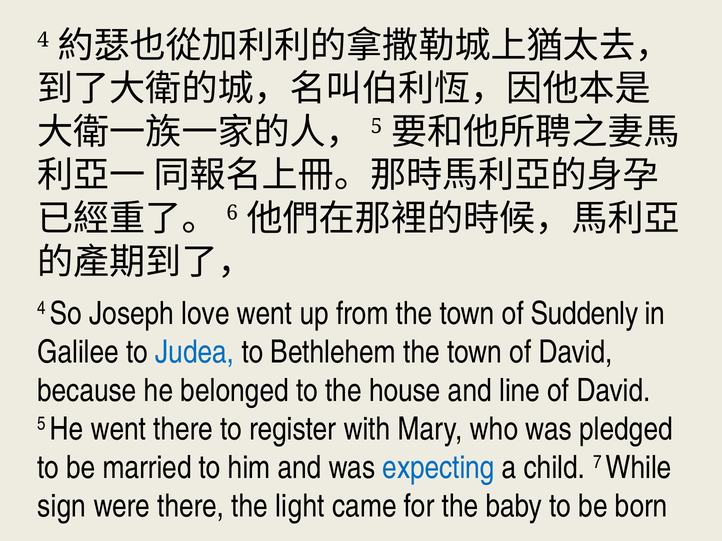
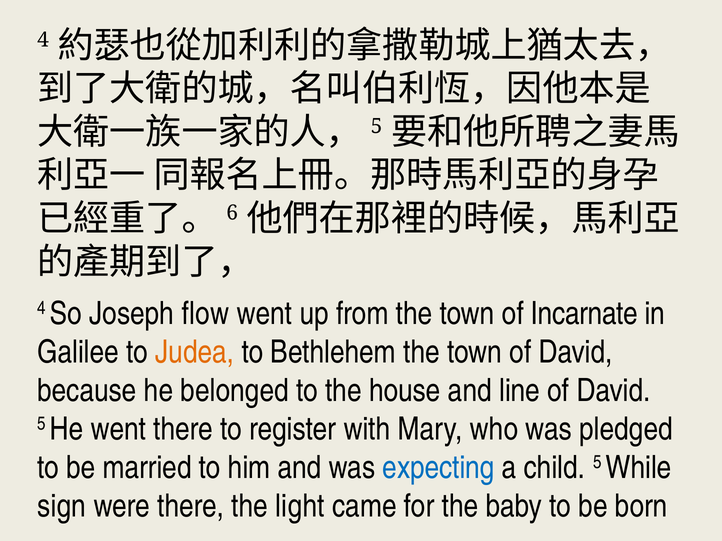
love: love -> flow (205, 314)
Suddenly: Suddenly -> Incarnate (584, 314)
Judea colour: blue -> orange (195, 352)
child 7: 7 -> 5 (597, 463)
